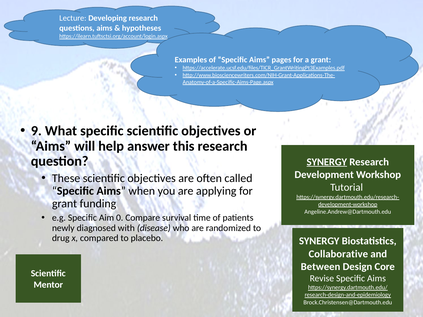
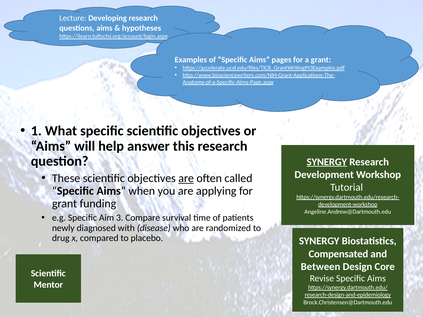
9: 9 -> 1 (36, 131)
are underline: none -> present (186, 178)
0: 0 -> 3 (120, 218)
Collaborative: Collaborative -> Compensated (338, 254)
